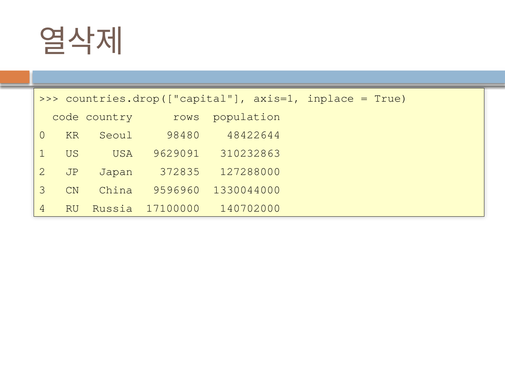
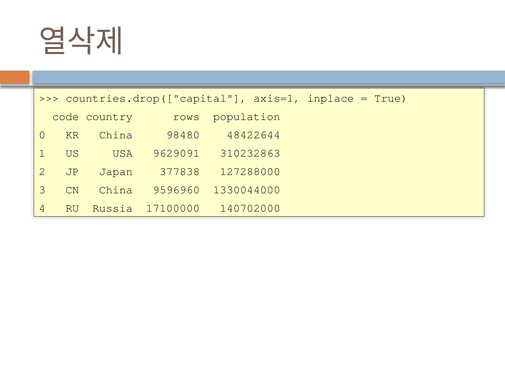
KR Seoul: Seoul -> China (116, 135)
372835: 372835 -> 377838 (180, 172)
